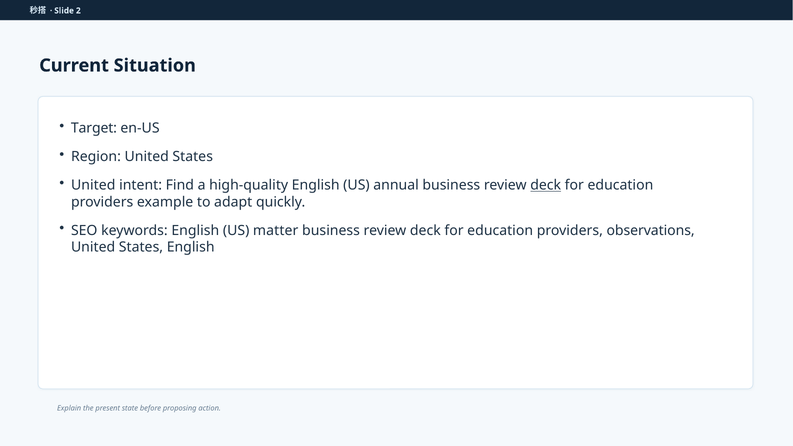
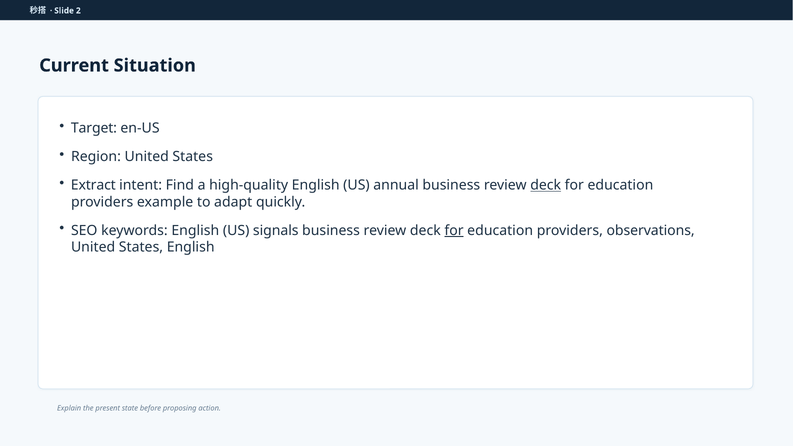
United: United -> Extract (93, 185)
matter: matter -> signals (276, 230)
for underline: none -> present (454, 230)
